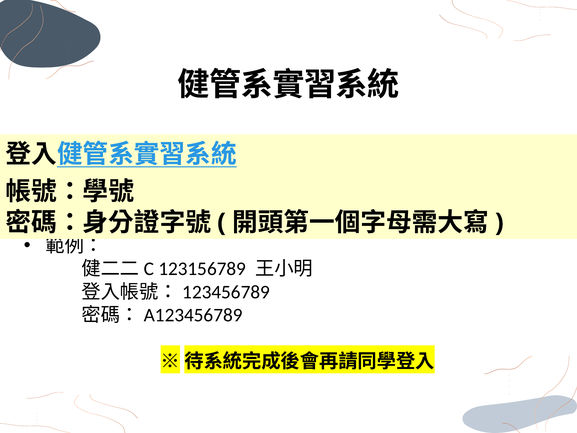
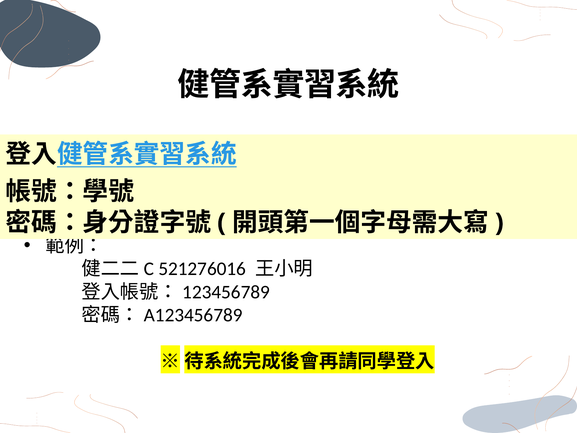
123156789: 123156789 -> 521276016 (202, 269)
